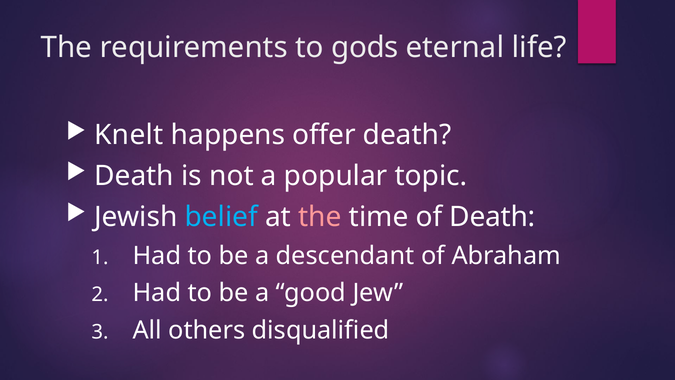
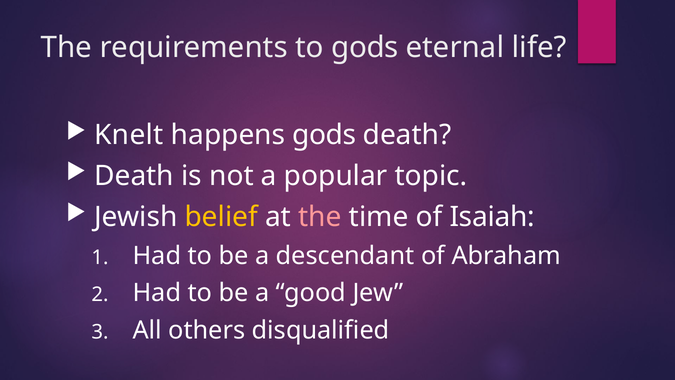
happens offer: offer -> gods (324, 135)
belief colour: light blue -> yellow (221, 217)
of Death: Death -> Isaiah (492, 217)
